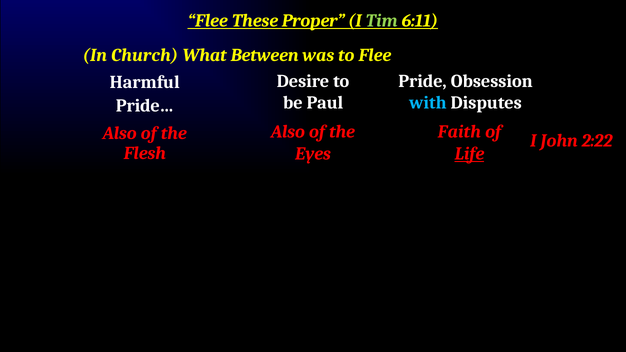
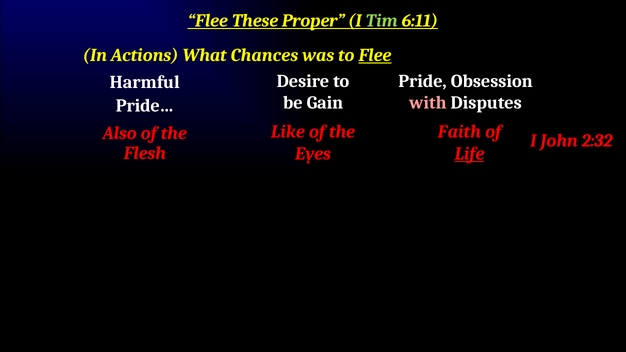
Church: Church -> Actions (145, 55)
Between: Between -> Chances (264, 55)
Flee underline: none -> present (375, 55)
Paul: Paul -> Gain (325, 103)
with colour: light blue -> pink (428, 103)
Also: Also -> Like (288, 132)
2:22: 2:22 -> 2:32 (597, 141)
